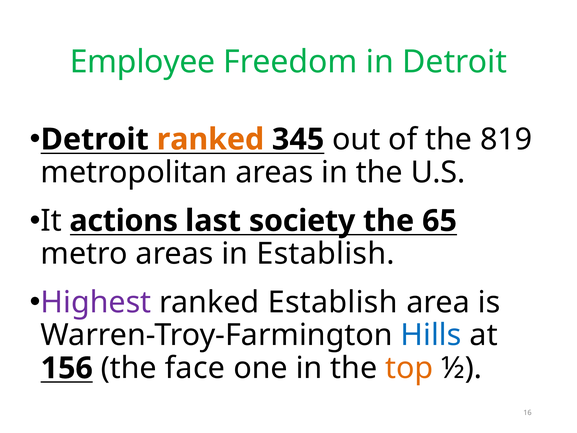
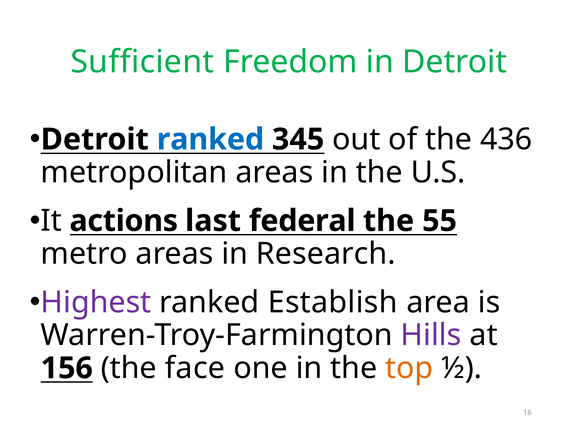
Employee: Employee -> Sufficient (142, 62)
ranked colour: orange -> blue (210, 139)
819: 819 -> 436 (506, 139)
society: society -> federal (302, 221)
65: 65 -> 55 (440, 221)
in Establish: Establish -> Research (326, 254)
Hills colour: blue -> purple (431, 335)
